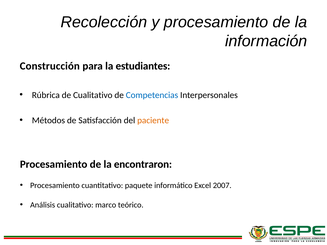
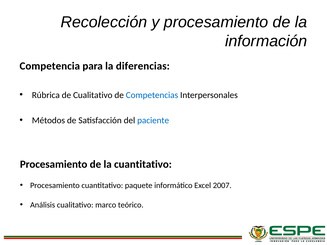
Construcción: Construcción -> Competencia (50, 66)
estudiantes: estudiantes -> diferencias (143, 66)
paciente colour: orange -> blue (153, 121)
la encontraron: encontraron -> cuantitativo (143, 165)
